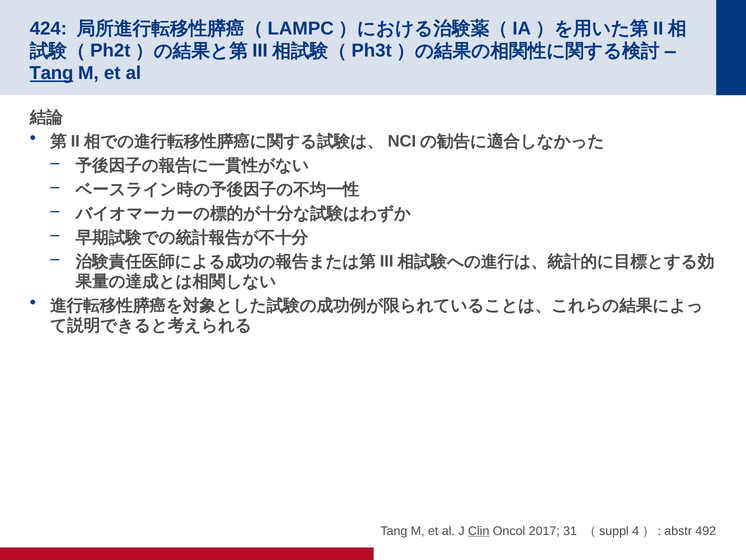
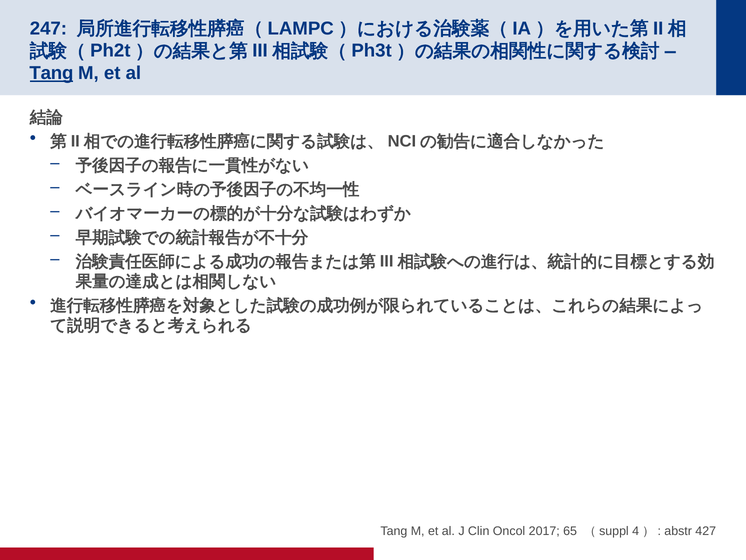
424: 424 -> 247 (48, 28)
Clin underline: present -> none (479, 530)
31: 31 -> 65 (570, 530)
492: 492 -> 427 (706, 530)
